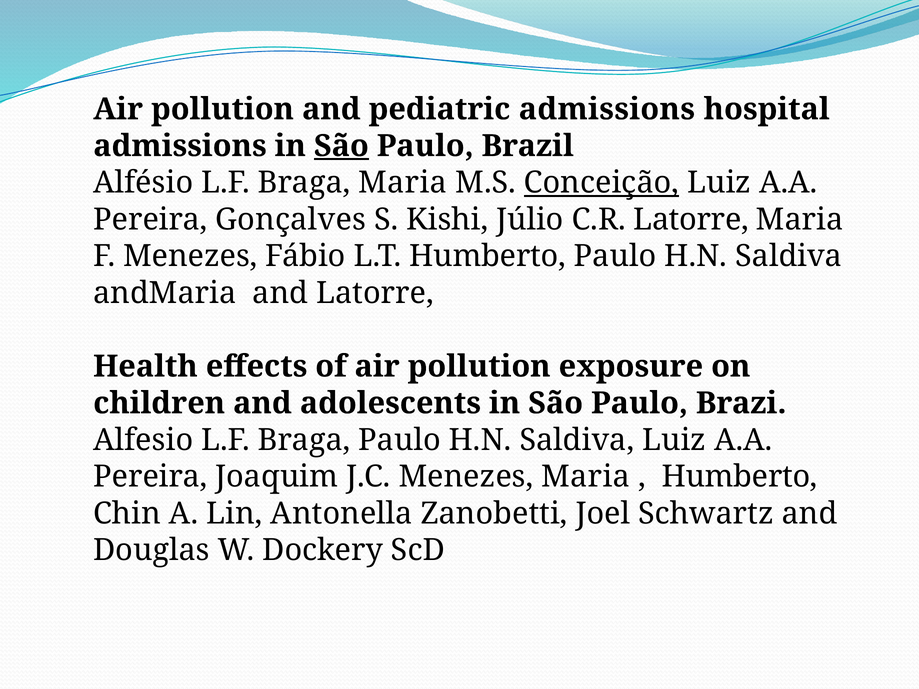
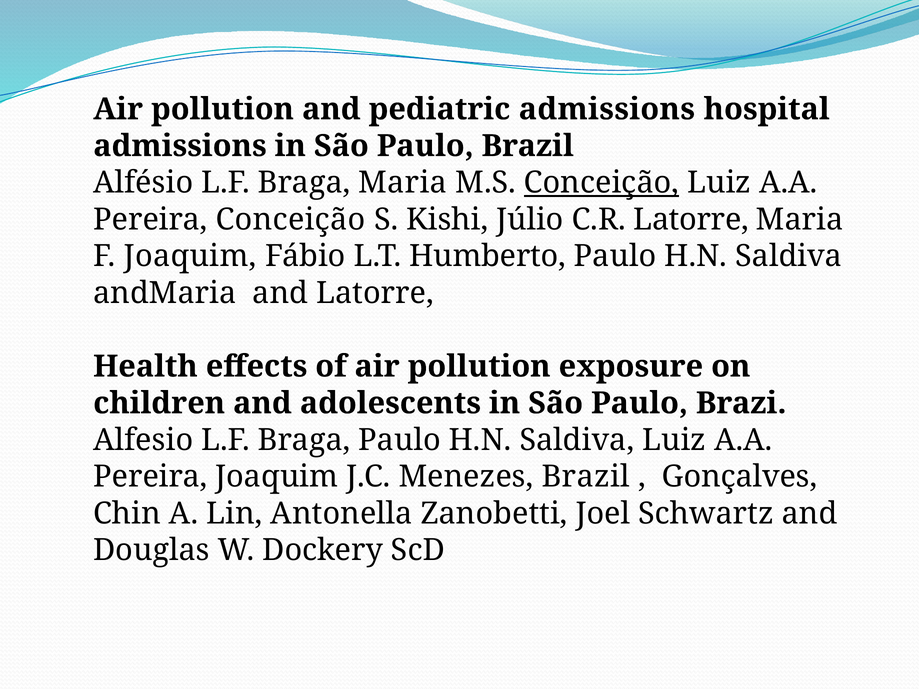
São underline: present -> none (341, 146)
Pereira Gonçalves: Gonçalves -> Conceição (291, 220)
F Menezes: Menezes -> Joaquim (190, 256)
Menezes Maria: Maria -> Brazil (586, 477)
Humberto: Humberto -> Gonçalves (740, 477)
